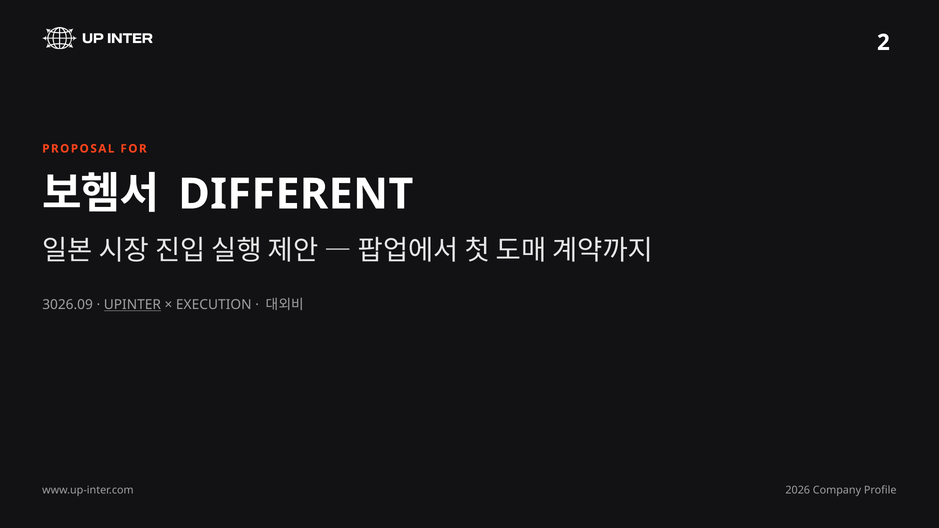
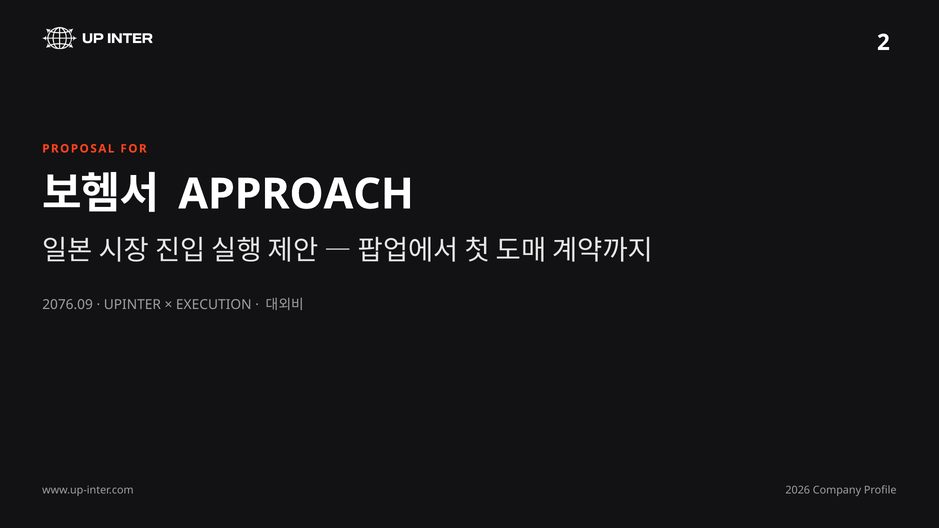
DIFFERENT: DIFFERENT -> APPROACH (296, 194)
3026.09: 3026.09 -> 2076.09 (68, 305)
UPINTER underline: present -> none (132, 305)
